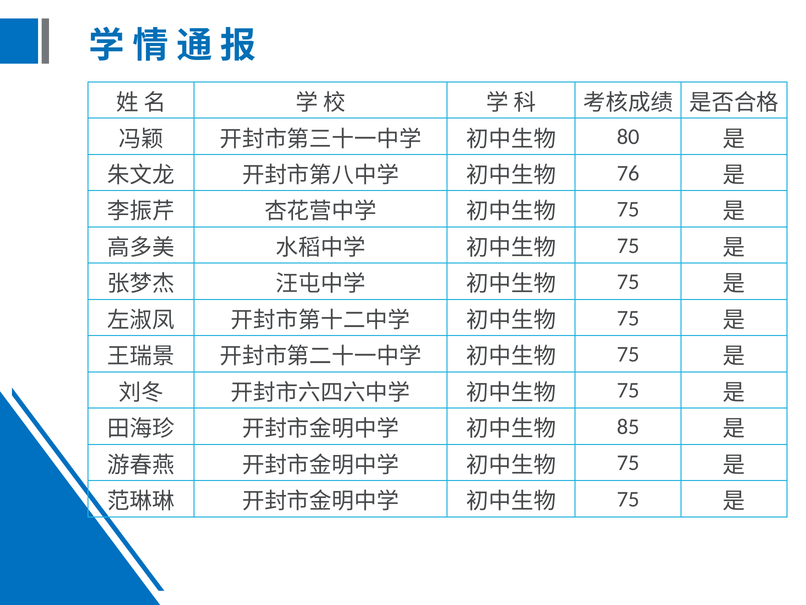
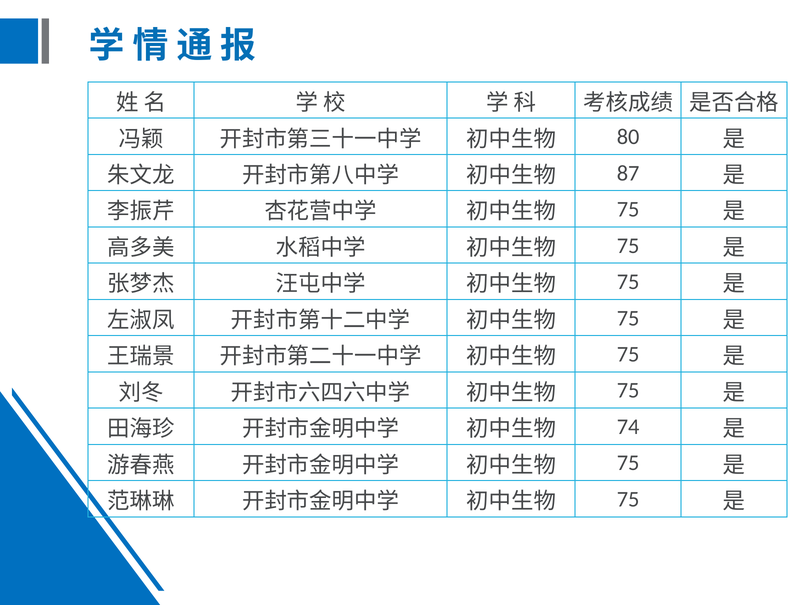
76: 76 -> 87 (628, 173)
85: 85 -> 74 (628, 426)
